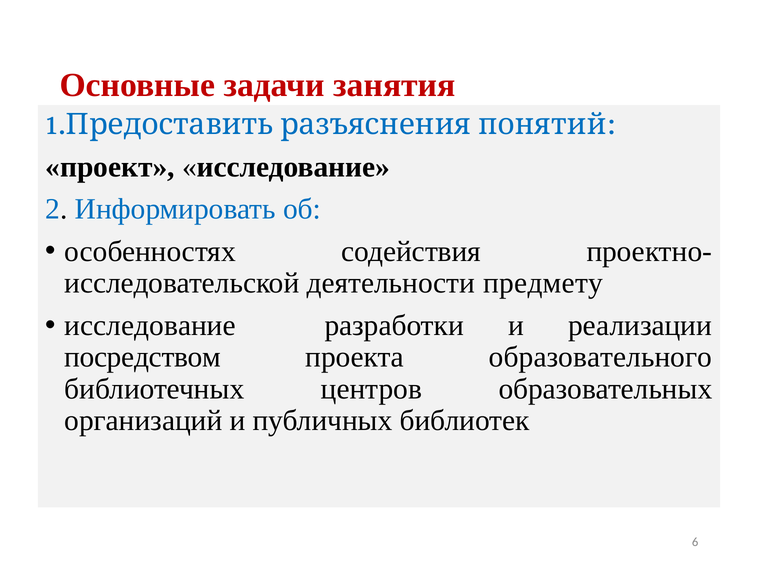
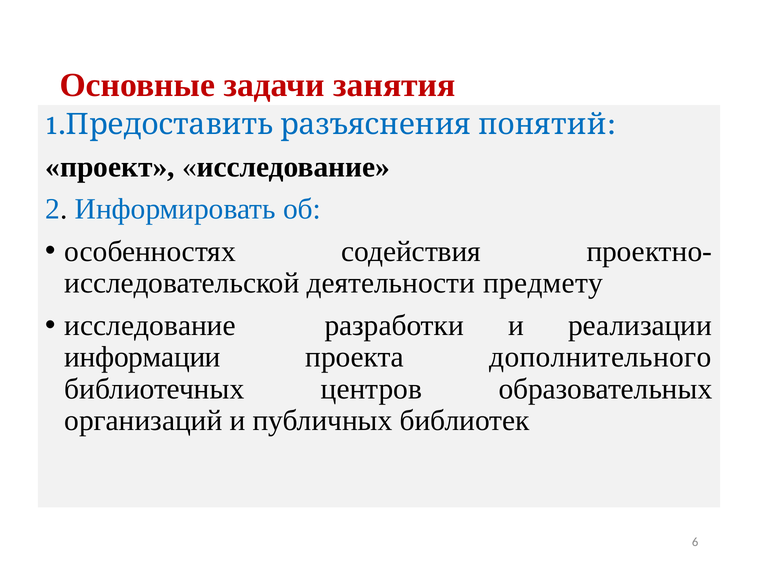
посредством: посредством -> информации (143, 357)
образовательного: образовательного -> дополнительного (600, 357)
